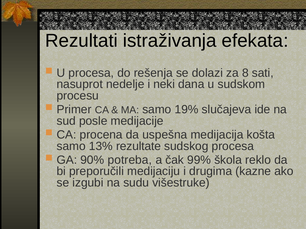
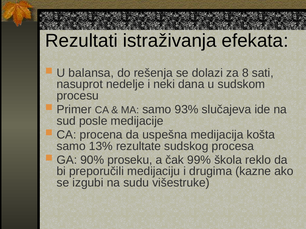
U procesa: procesa -> balansa (91, 73)
19%: 19% -> 93% (187, 110)
potreba: potreba -> proseku (130, 160)
